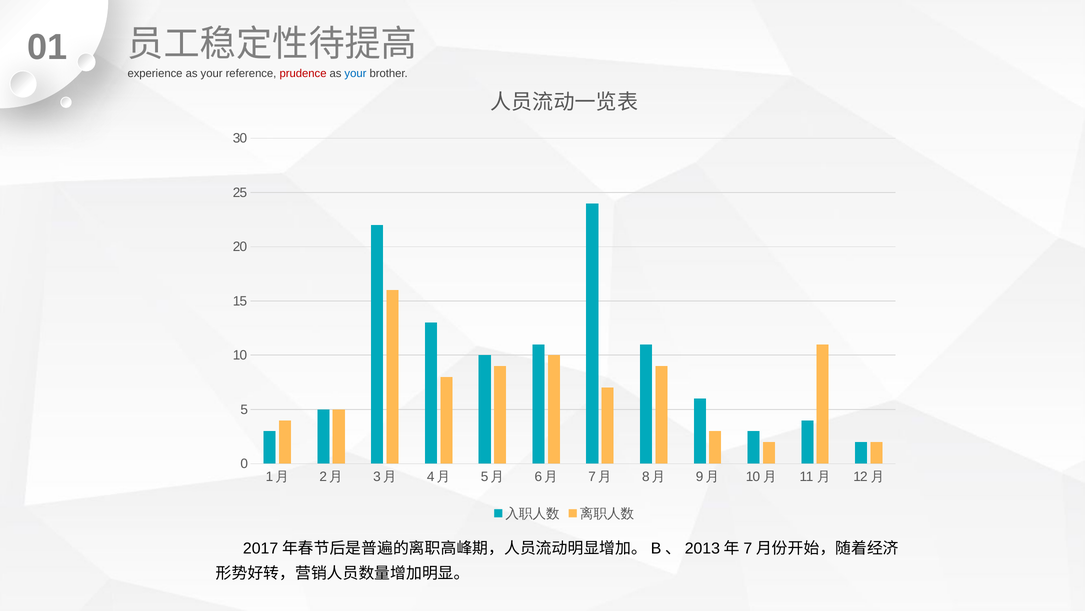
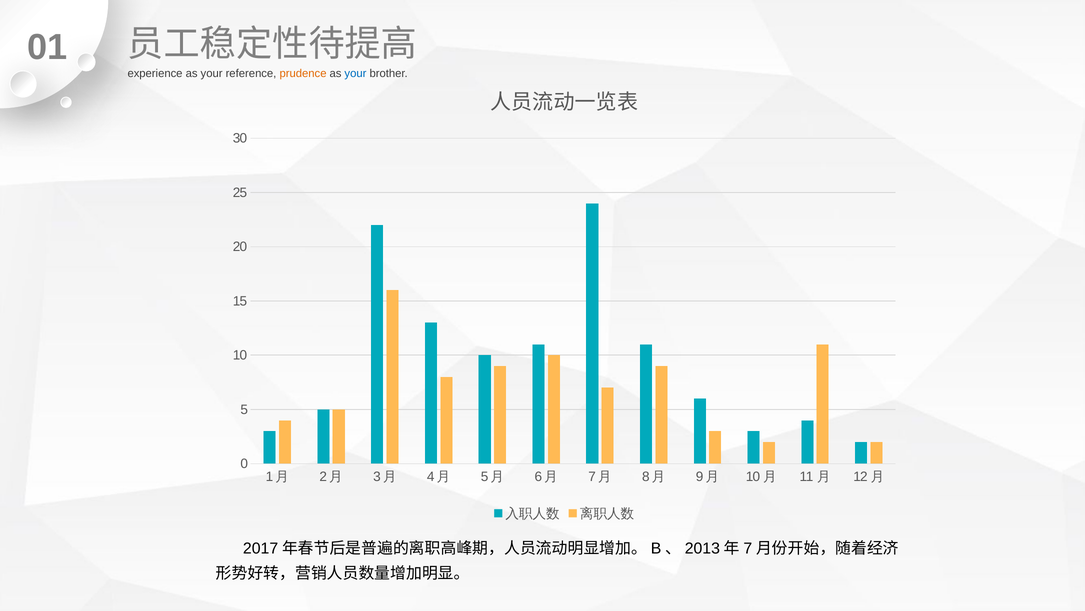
prudence colour: red -> orange (303, 73)
